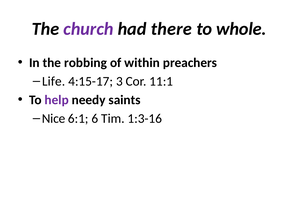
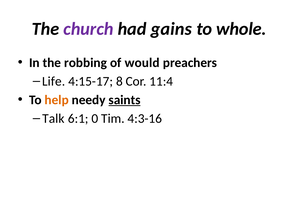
there: there -> gains (171, 29)
within: within -> would (142, 63)
3: 3 -> 8 (119, 81)
11:1: 11:1 -> 11:4 (161, 81)
help colour: purple -> orange (57, 100)
saints underline: none -> present (125, 100)
Nice: Nice -> Talk (53, 118)
6: 6 -> 0 (95, 118)
1:3-16: 1:3-16 -> 4:3-16 (145, 118)
